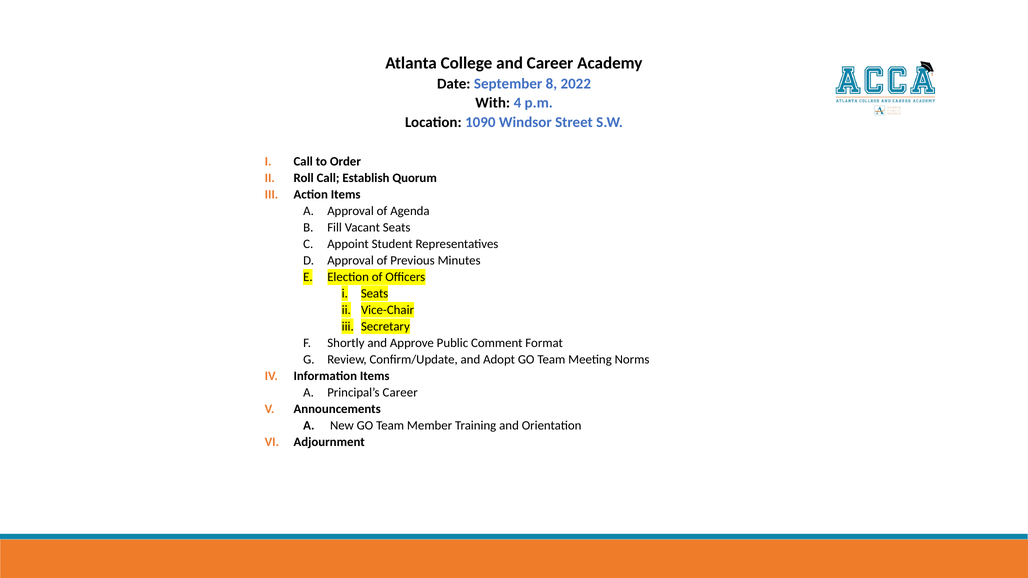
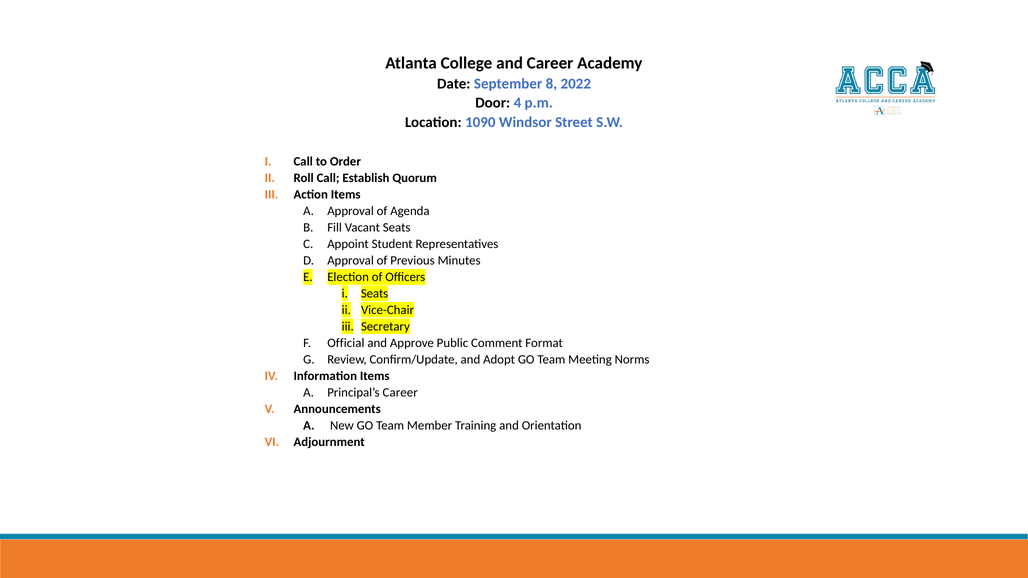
With: With -> Door (493, 103)
Shortly: Shortly -> Official (346, 343)
